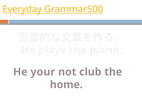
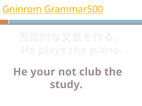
Everyday: Everyday -> Gninrom (22, 9)
home: home -> study (66, 85)
